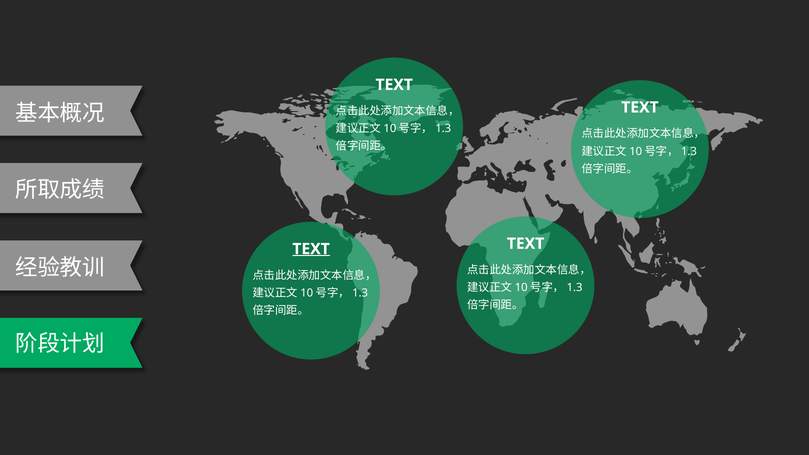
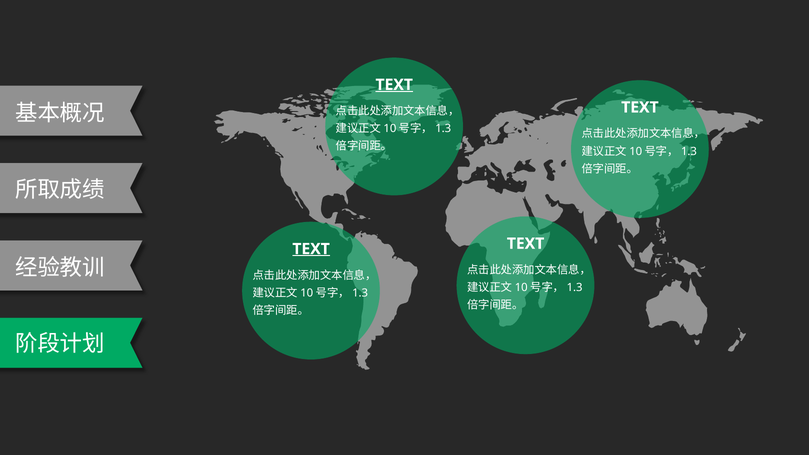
TEXT underline: none -> present (394, 85)
